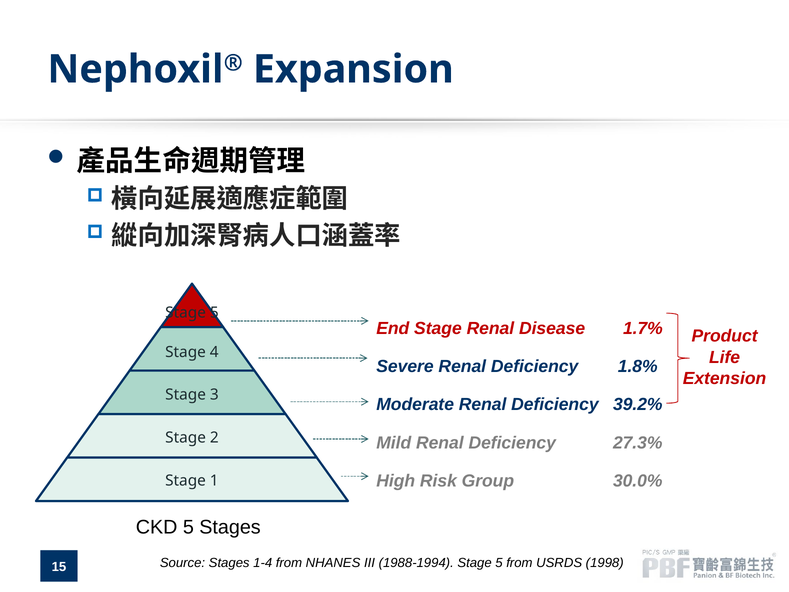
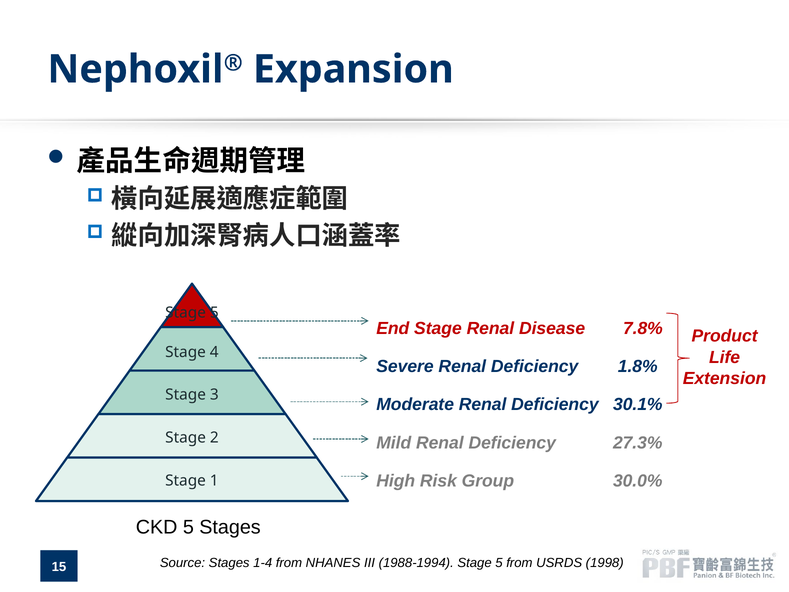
1.7%: 1.7% -> 7.8% (643, 328)
39.2%: 39.2% -> 30.1% (638, 404)
